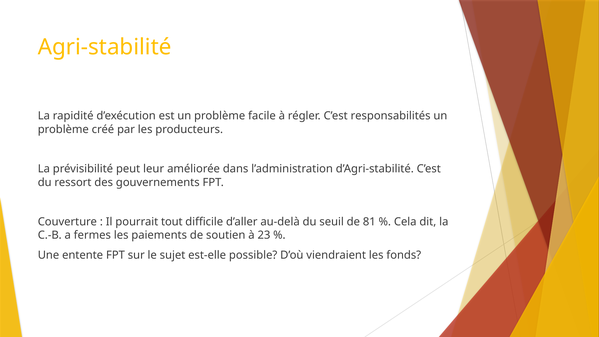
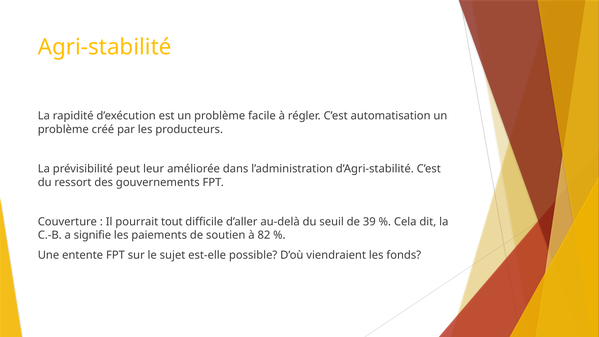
responsabilités: responsabilités -> automatisation (391, 116)
81: 81 -> 39 (369, 222)
fermes: fermes -> signifie (92, 235)
23: 23 -> 82 (264, 235)
